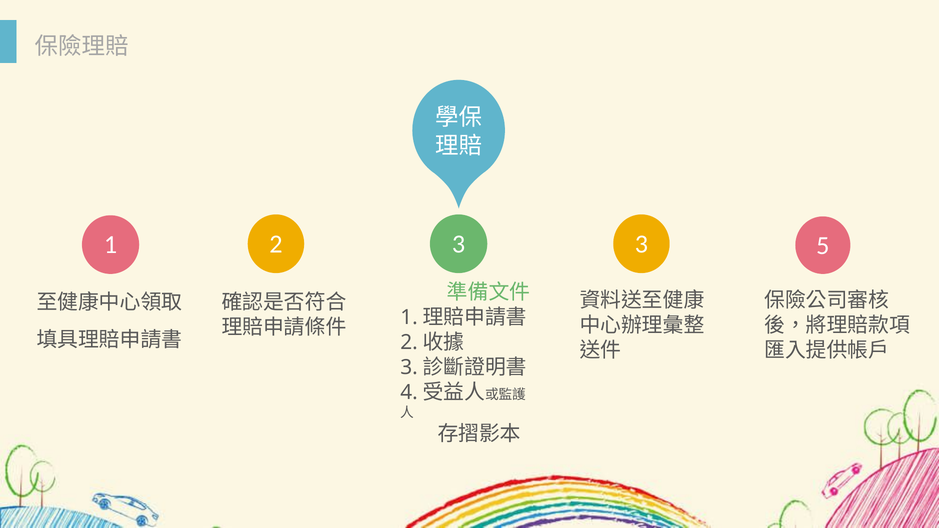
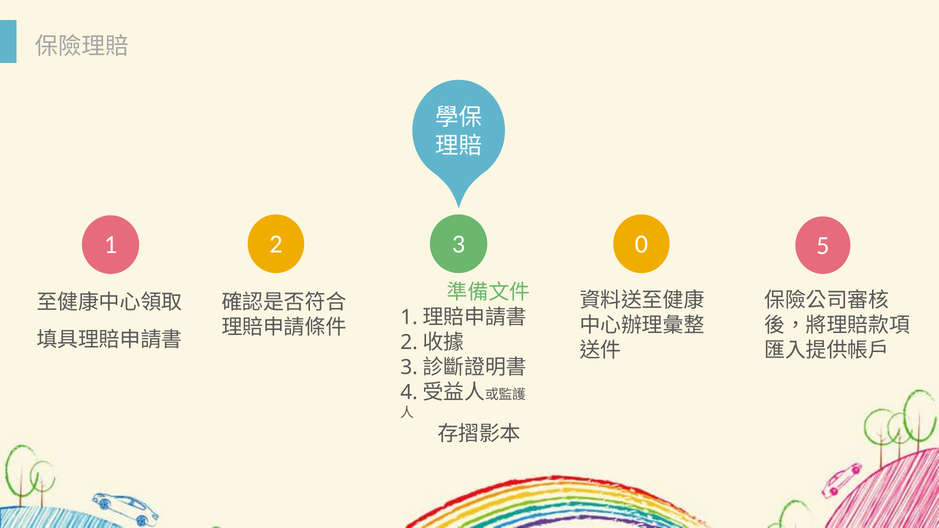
3 3: 3 -> 0 (641, 244)
